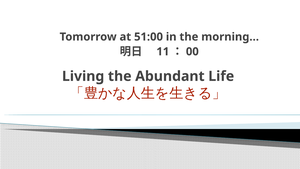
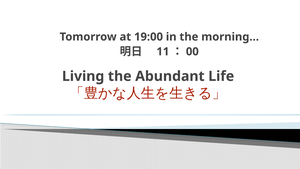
51:00: 51:00 -> 19:00 (149, 37)
